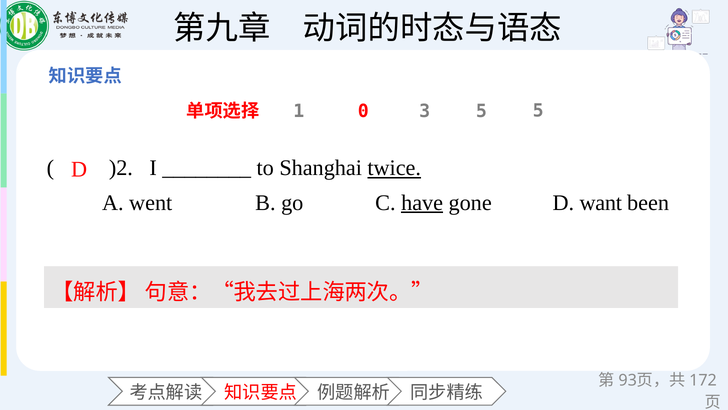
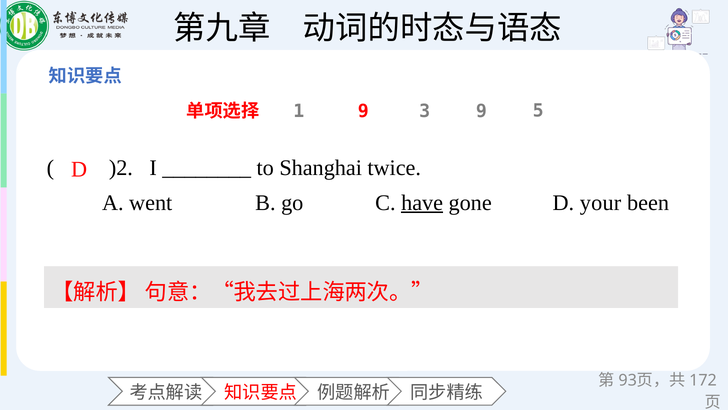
1 0: 0 -> 9 (363, 111)
3 5: 5 -> 9 (481, 111)
twice underline: present -> none (394, 168)
want: want -> your (601, 203)
